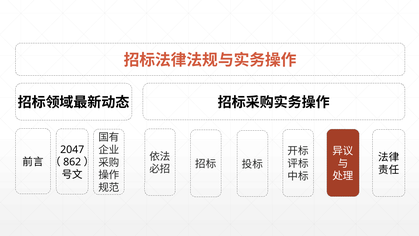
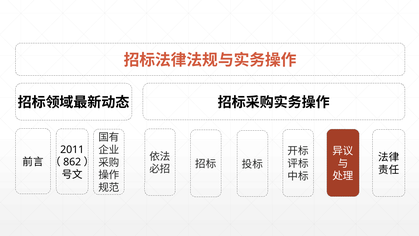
2047: 2047 -> 2011 (72, 149)
